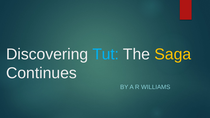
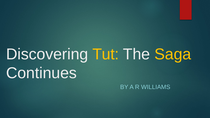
Tut colour: light blue -> yellow (106, 54)
